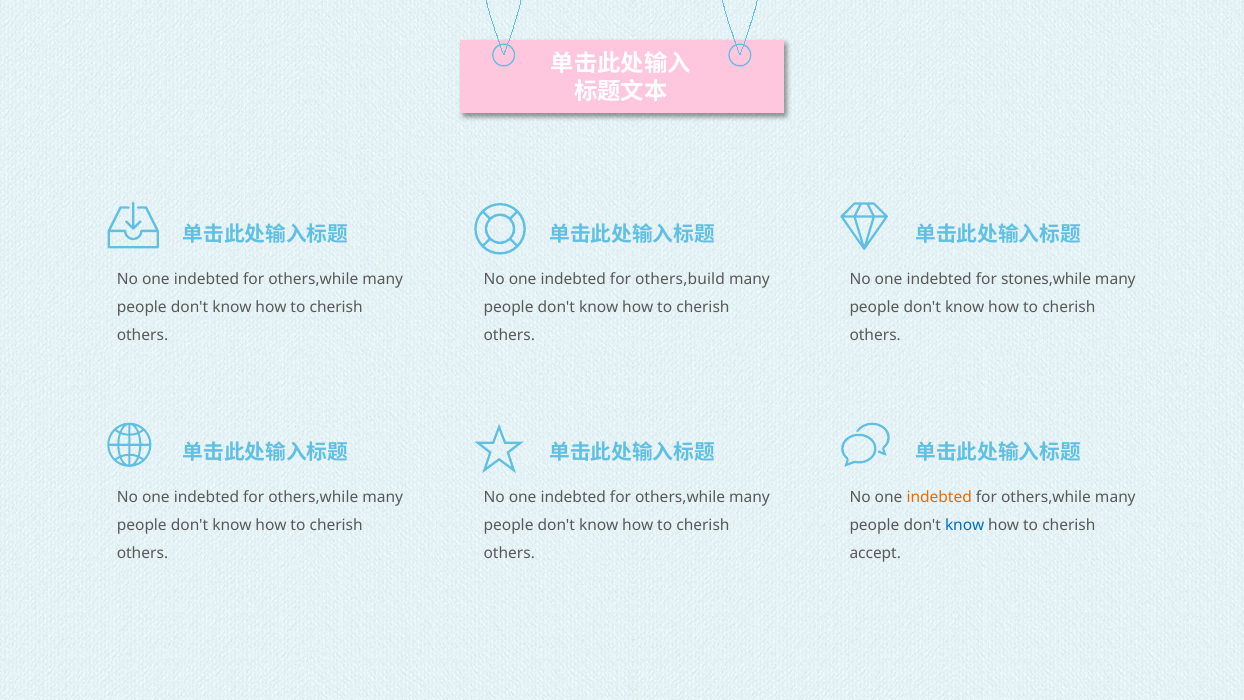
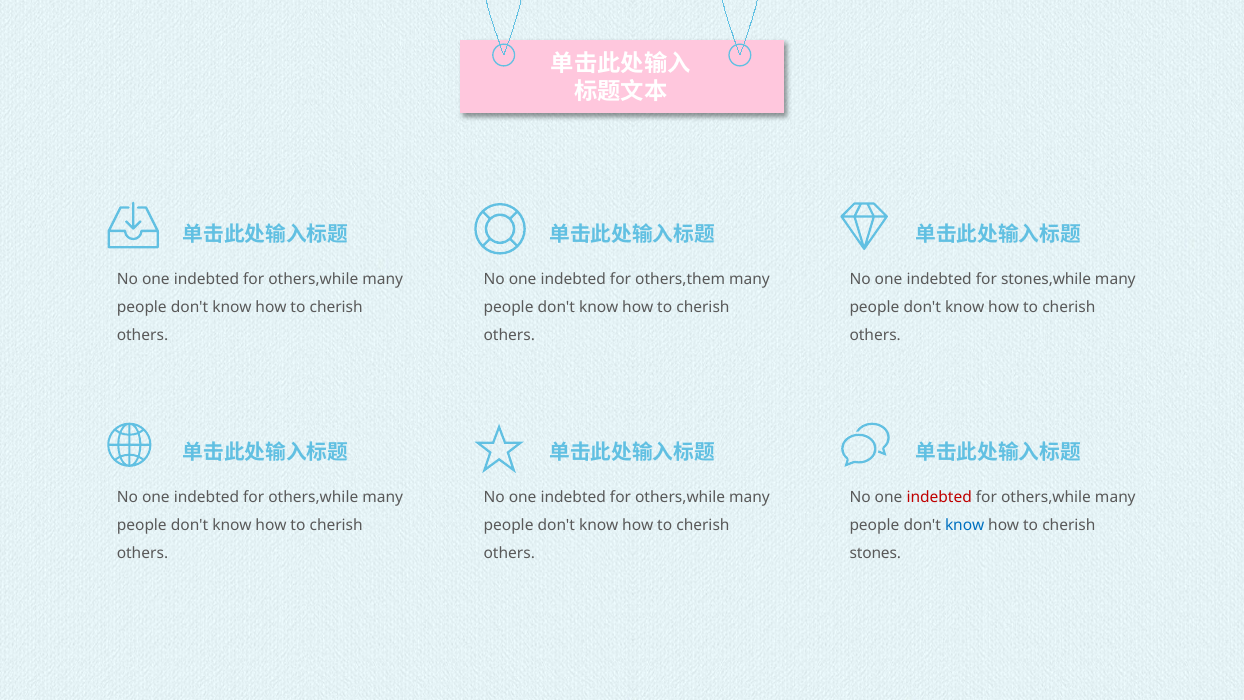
others,build: others,build -> others,them (680, 279)
indebted colour: orange -> red (939, 497)
accept: accept -> stones (875, 553)
